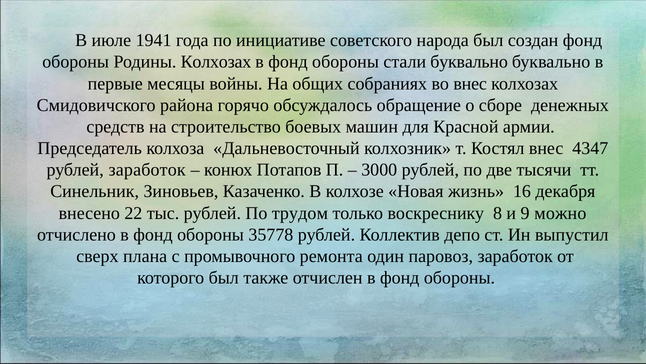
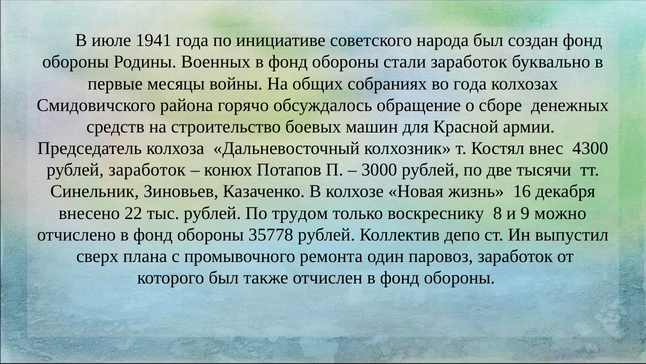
Родины Колхозах: Колхозах -> Военных (216, 62)
стали буквально: буквально -> заработок (469, 62)
во внес: внес -> года (470, 83)
4347: 4347 -> 4300 (590, 148)
